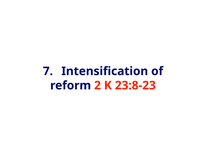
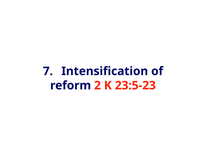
23:8-23: 23:8-23 -> 23:5-23 (135, 85)
